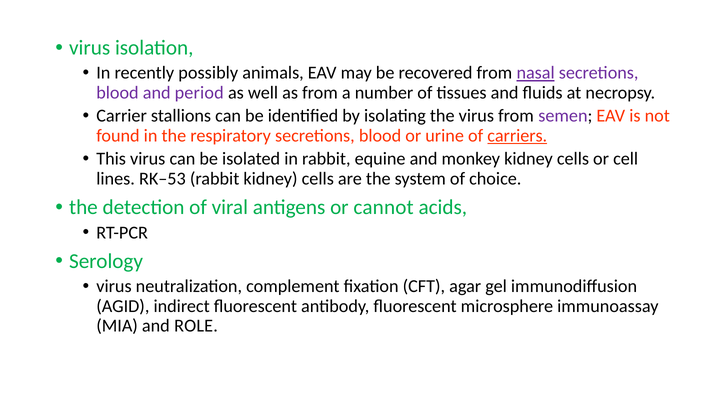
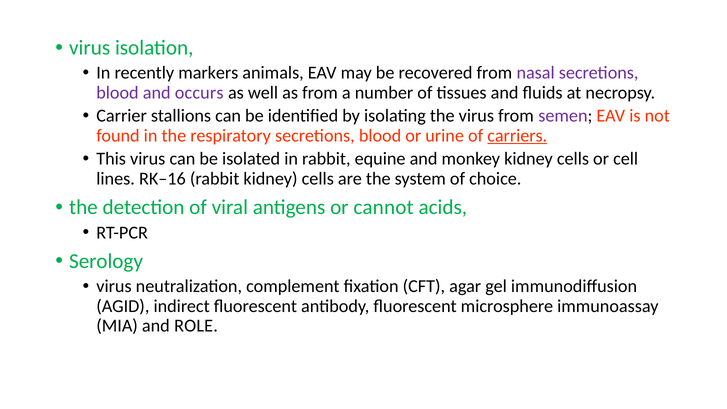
possibly: possibly -> markers (208, 73)
nasal underline: present -> none (536, 73)
period: period -> occurs (199, 93)
RK–53: RK–53 -> RK–16 (162, 179)
